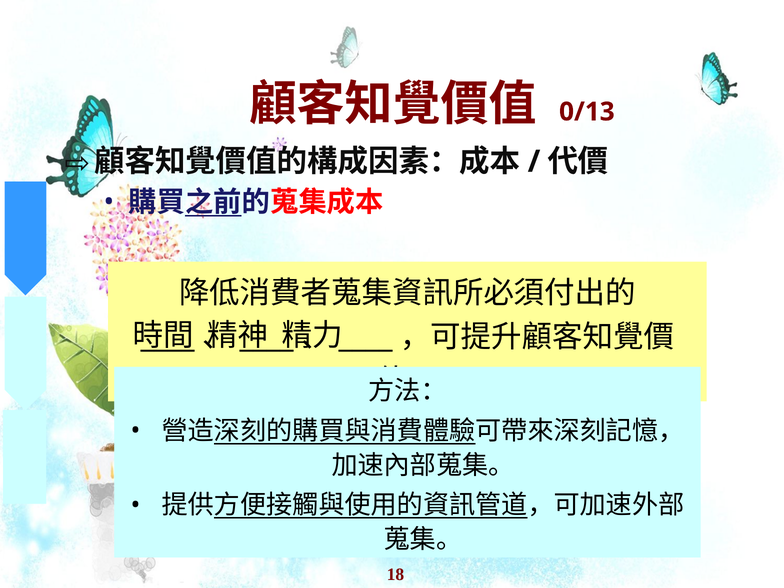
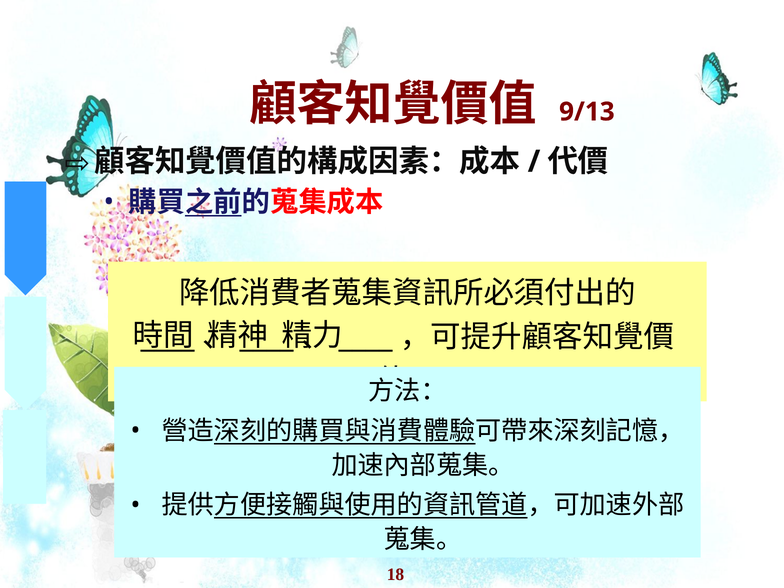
0/13: 0/13 -> 9/13 (587, 112)
